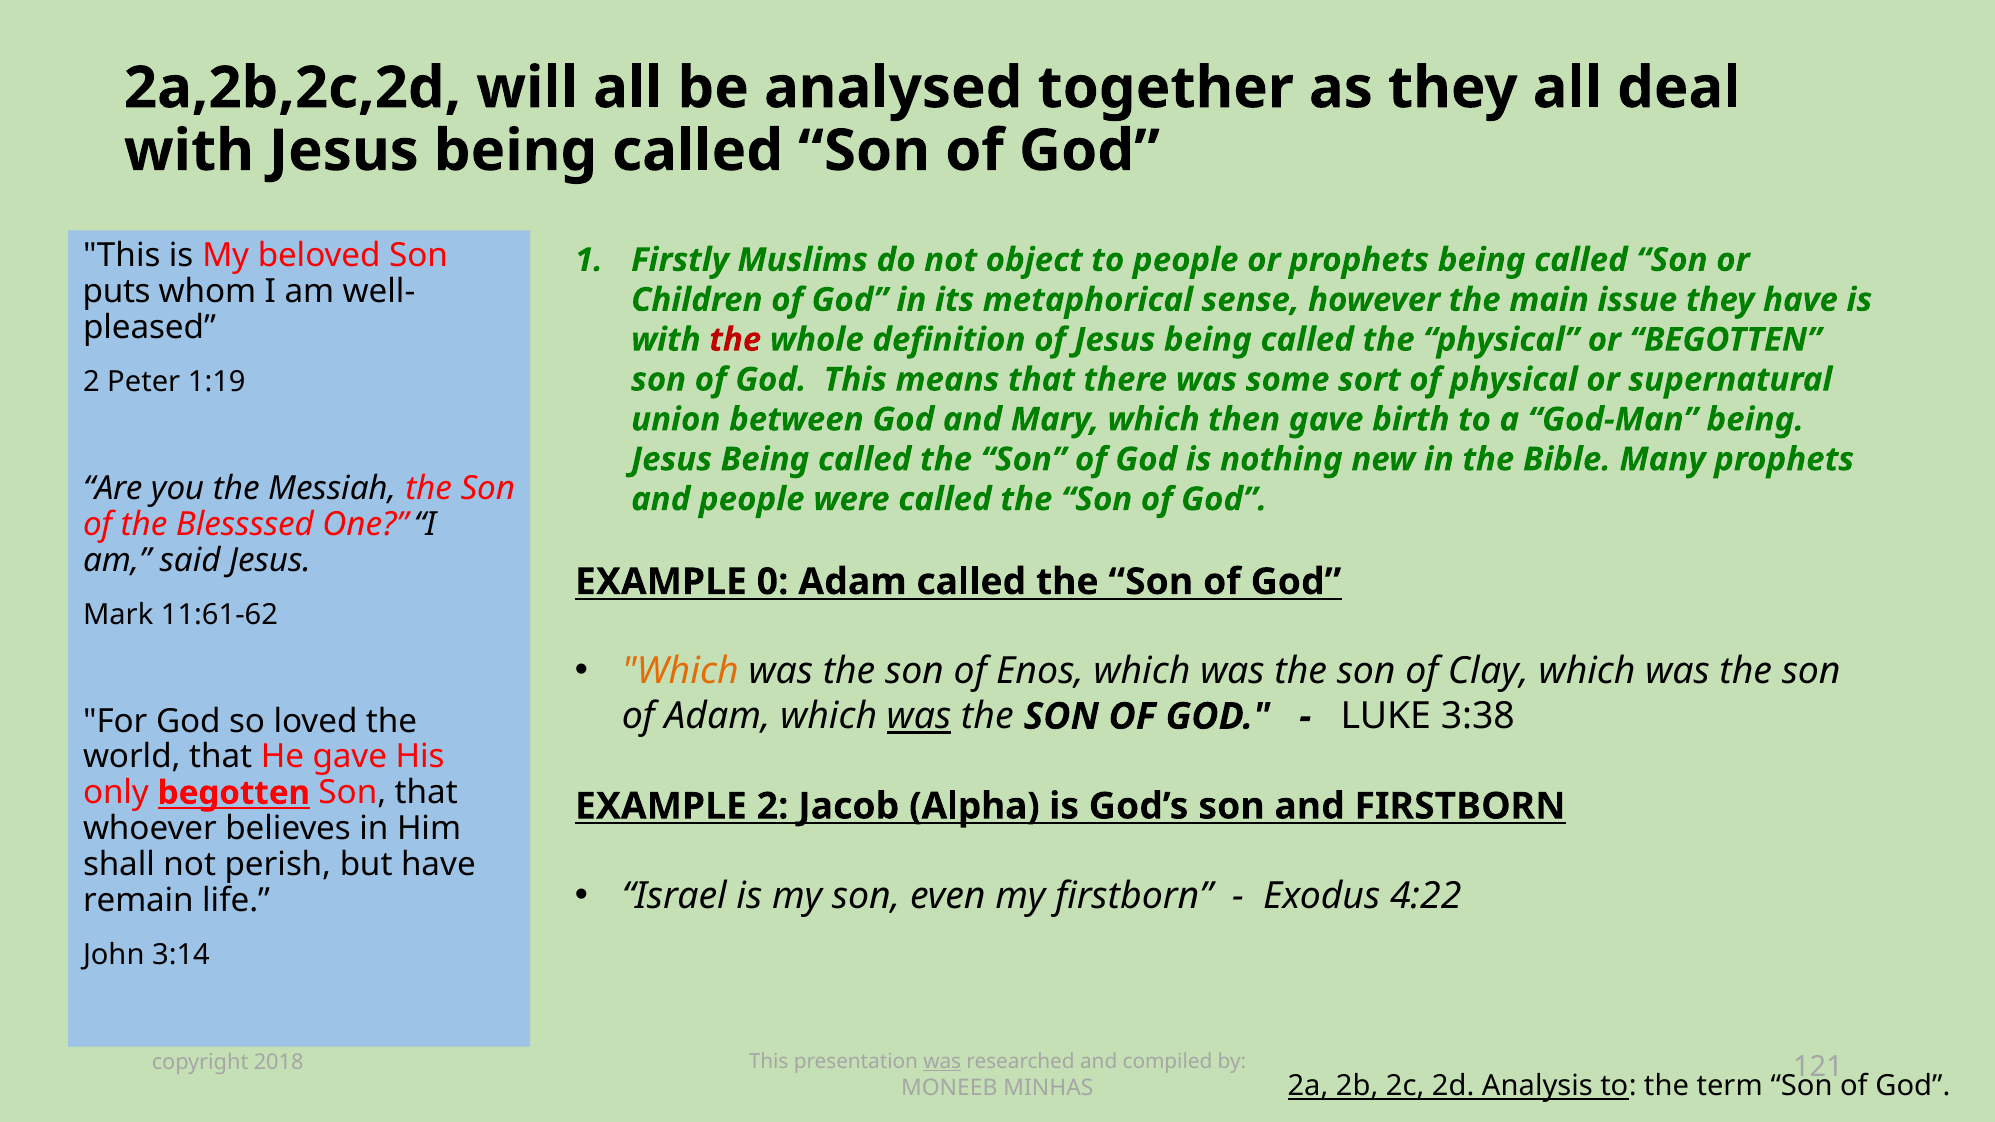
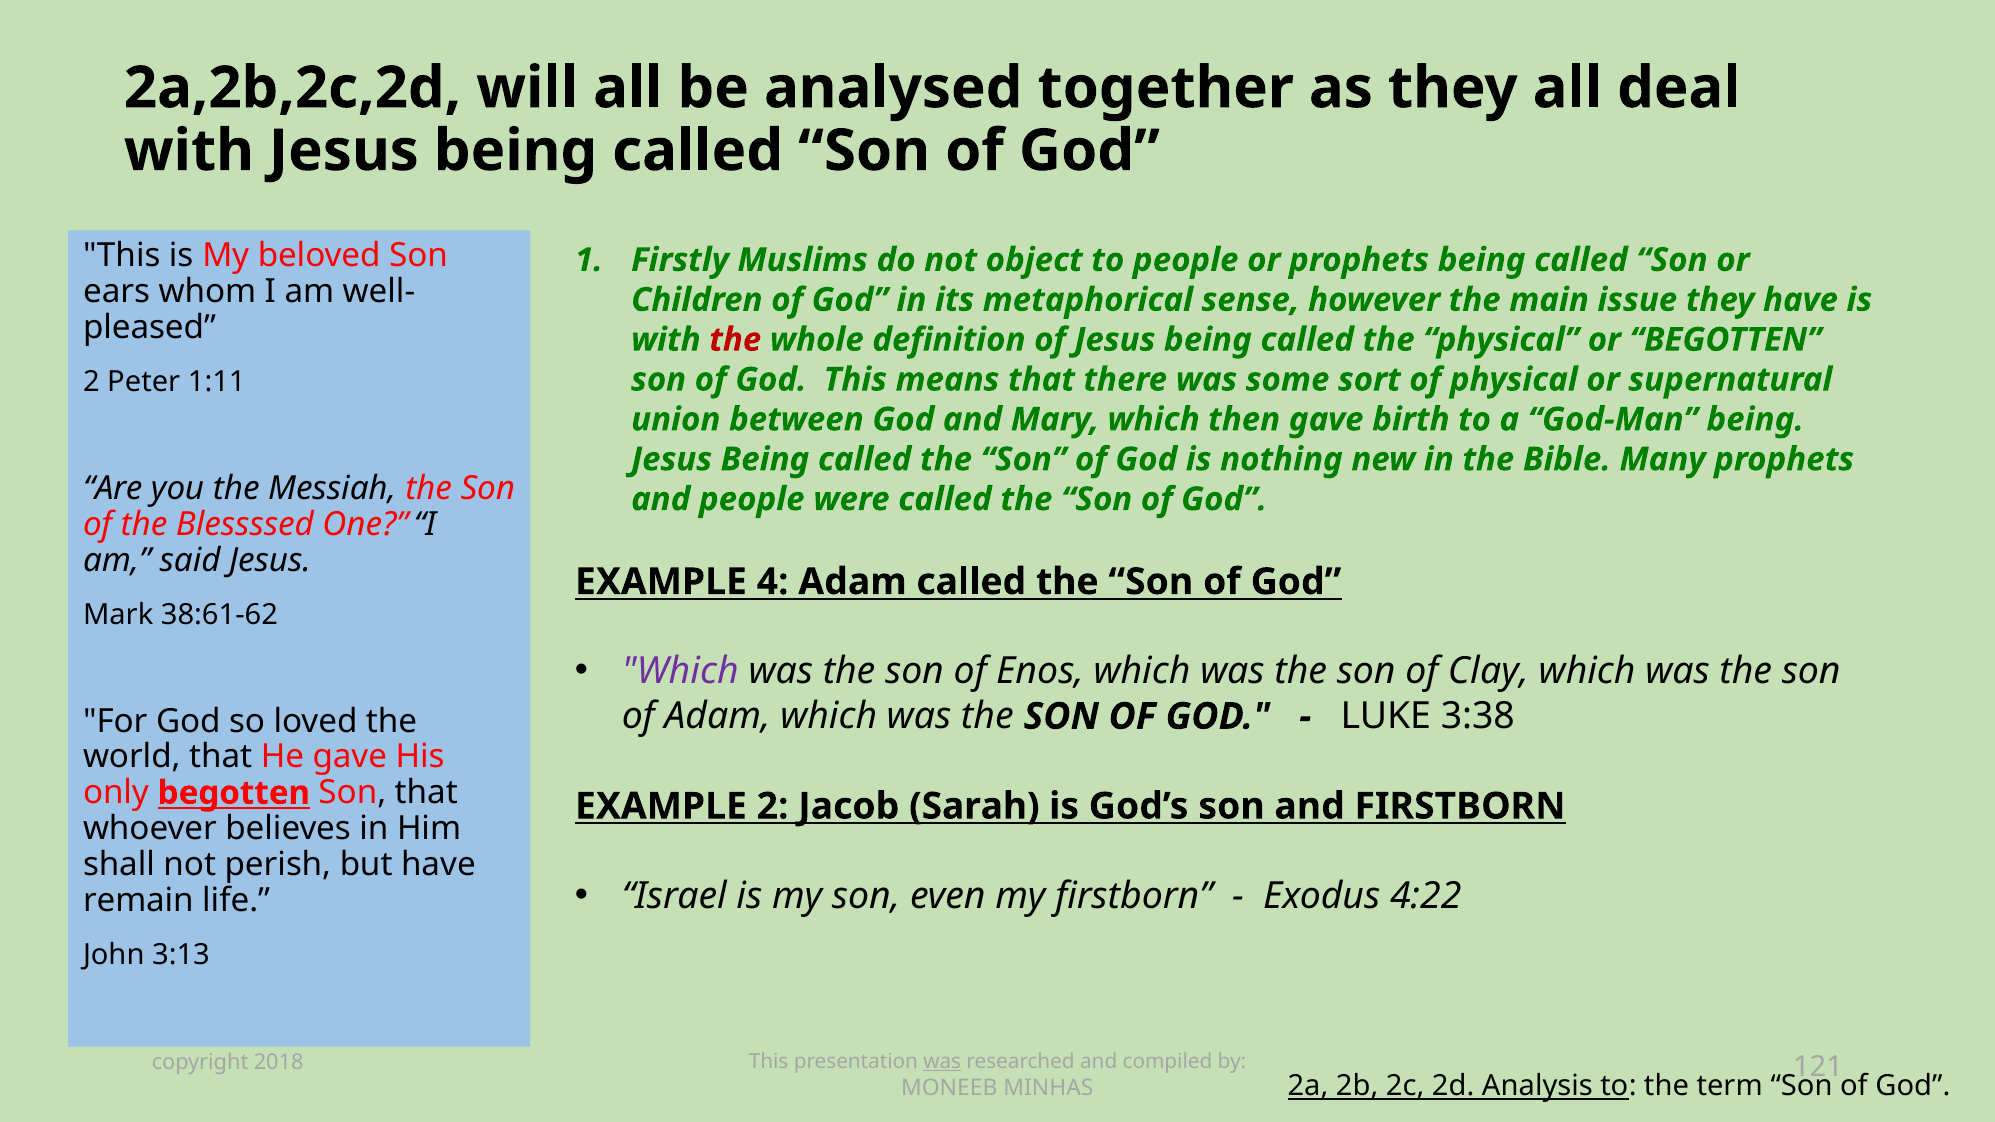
puts: puts -> ears (117, 292)
1:19: 1:19 -> 1:11 (217, 382)
0: 0 -> 4 (773, 582)
11:61-62: 11:61-62 -> 38:61-62 (219, 615)
Which colour: orange -> purple (680, 672)
was underline: present -> none (919, 717)
Alpha: Alpha -> Sarah (974, 806)
3:14: 3:14 -> 3:13 (181, 955)
